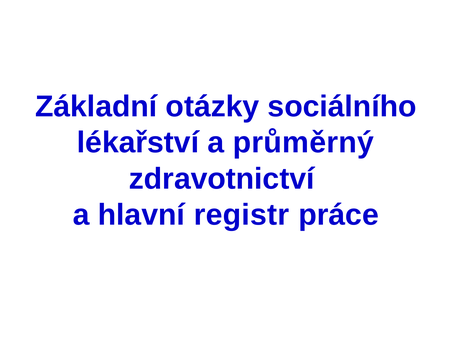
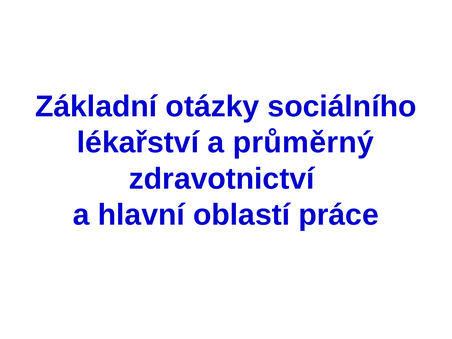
registr: registr -> oblastí (242, 215)
